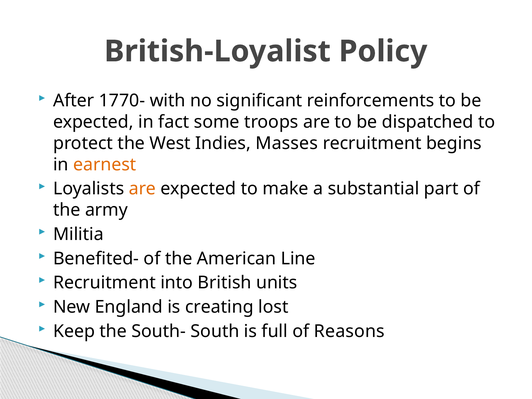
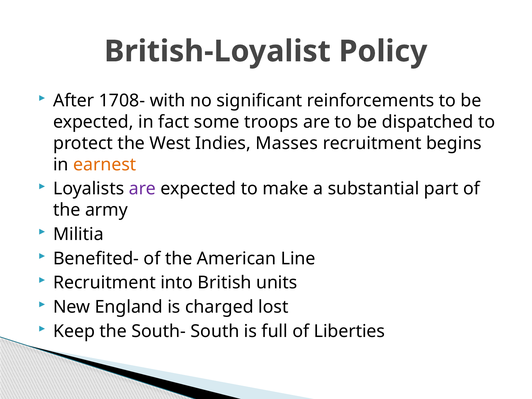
1770-: 1770- -> 1708- (122, 101)
are colour: orange -> purple (142, 189)
creating: creating -> charged (219, 307)
Reasons: Reasons -> Liberties (349, 331)
